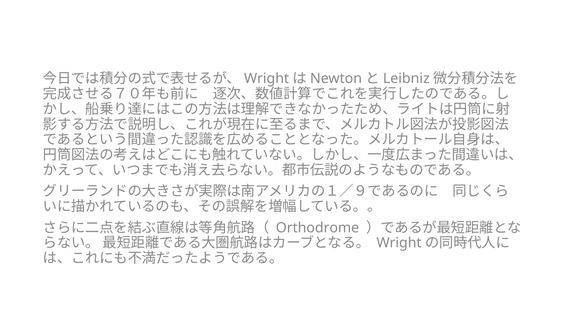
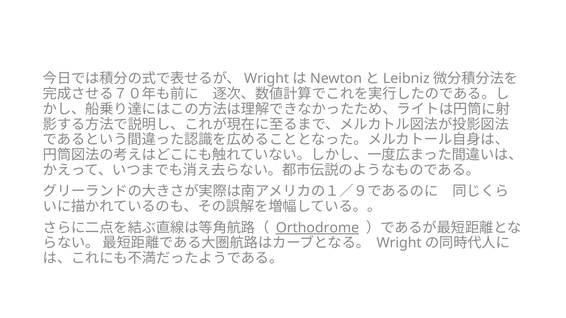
Orthodrome underline: none -> present (317, 228)
